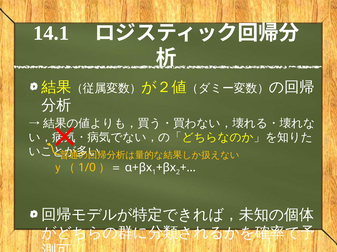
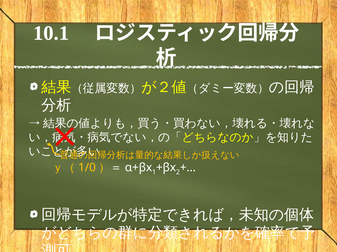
14.1: 14.1 -> 10.1 (51, 33)
